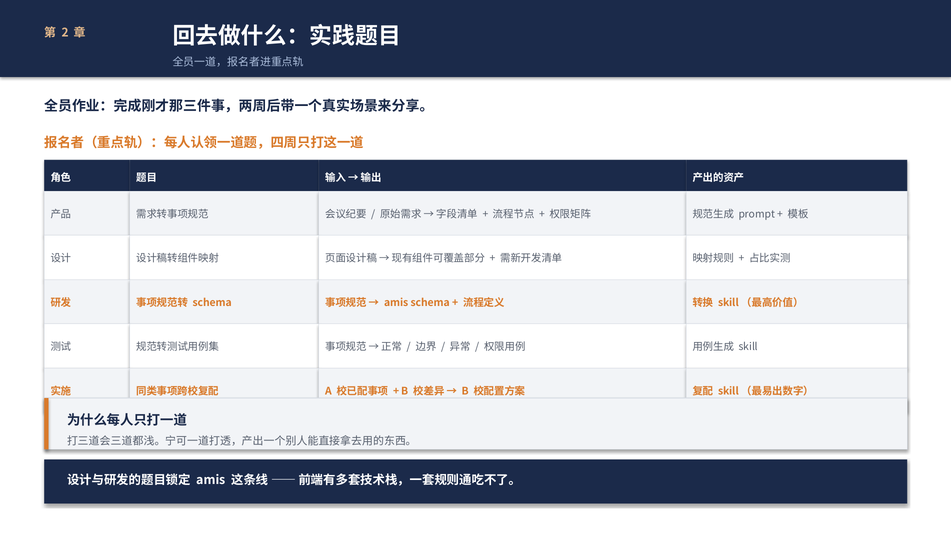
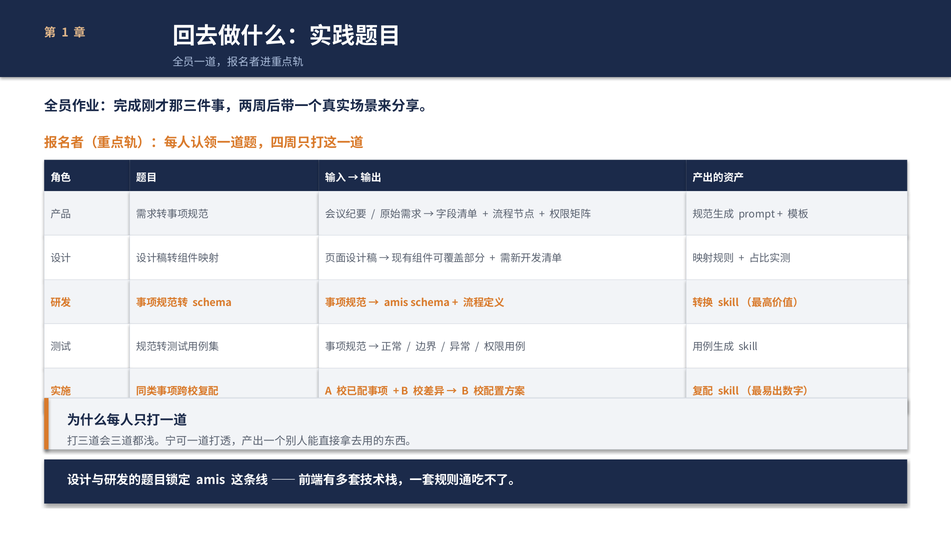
2: 2 -> 1 (65, 33)
